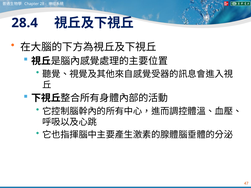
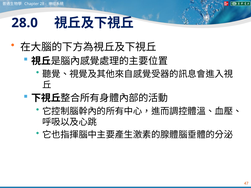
28.4: 28.4 -> 28.0 (25, 23)
